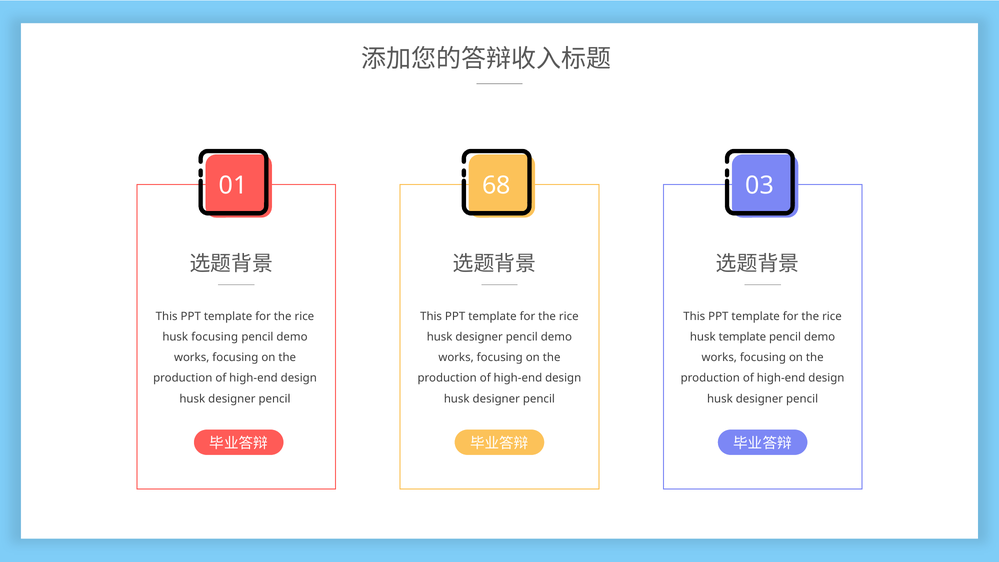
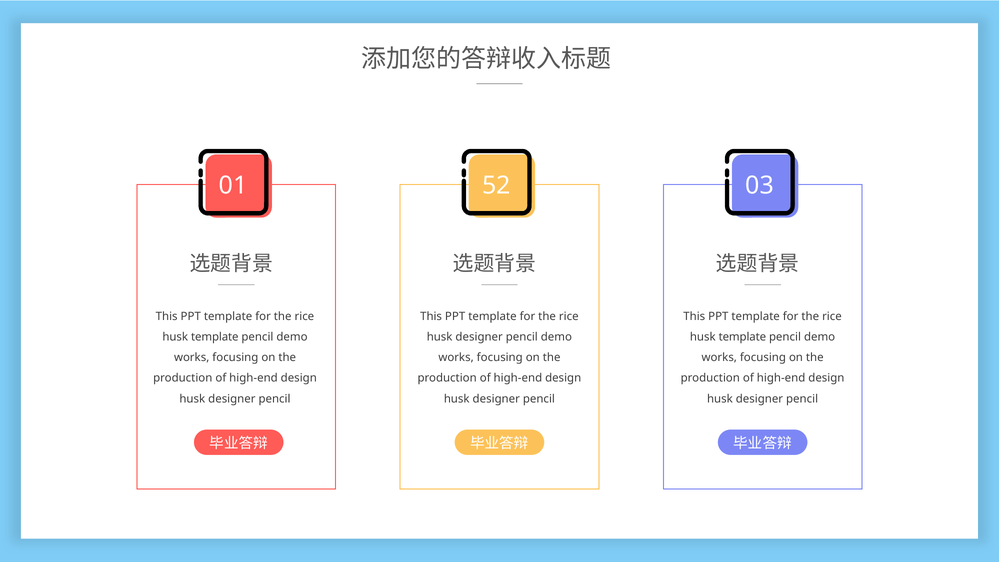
68: 68 -> 52 (496, 186)
focusing: focusing -> template (215, 337)
